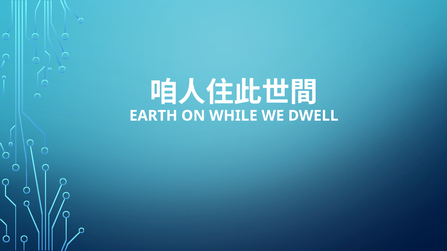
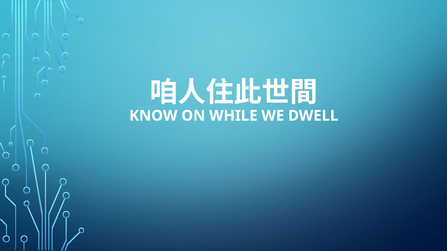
EARTH: EARTH -> KNOW (153, 116)
